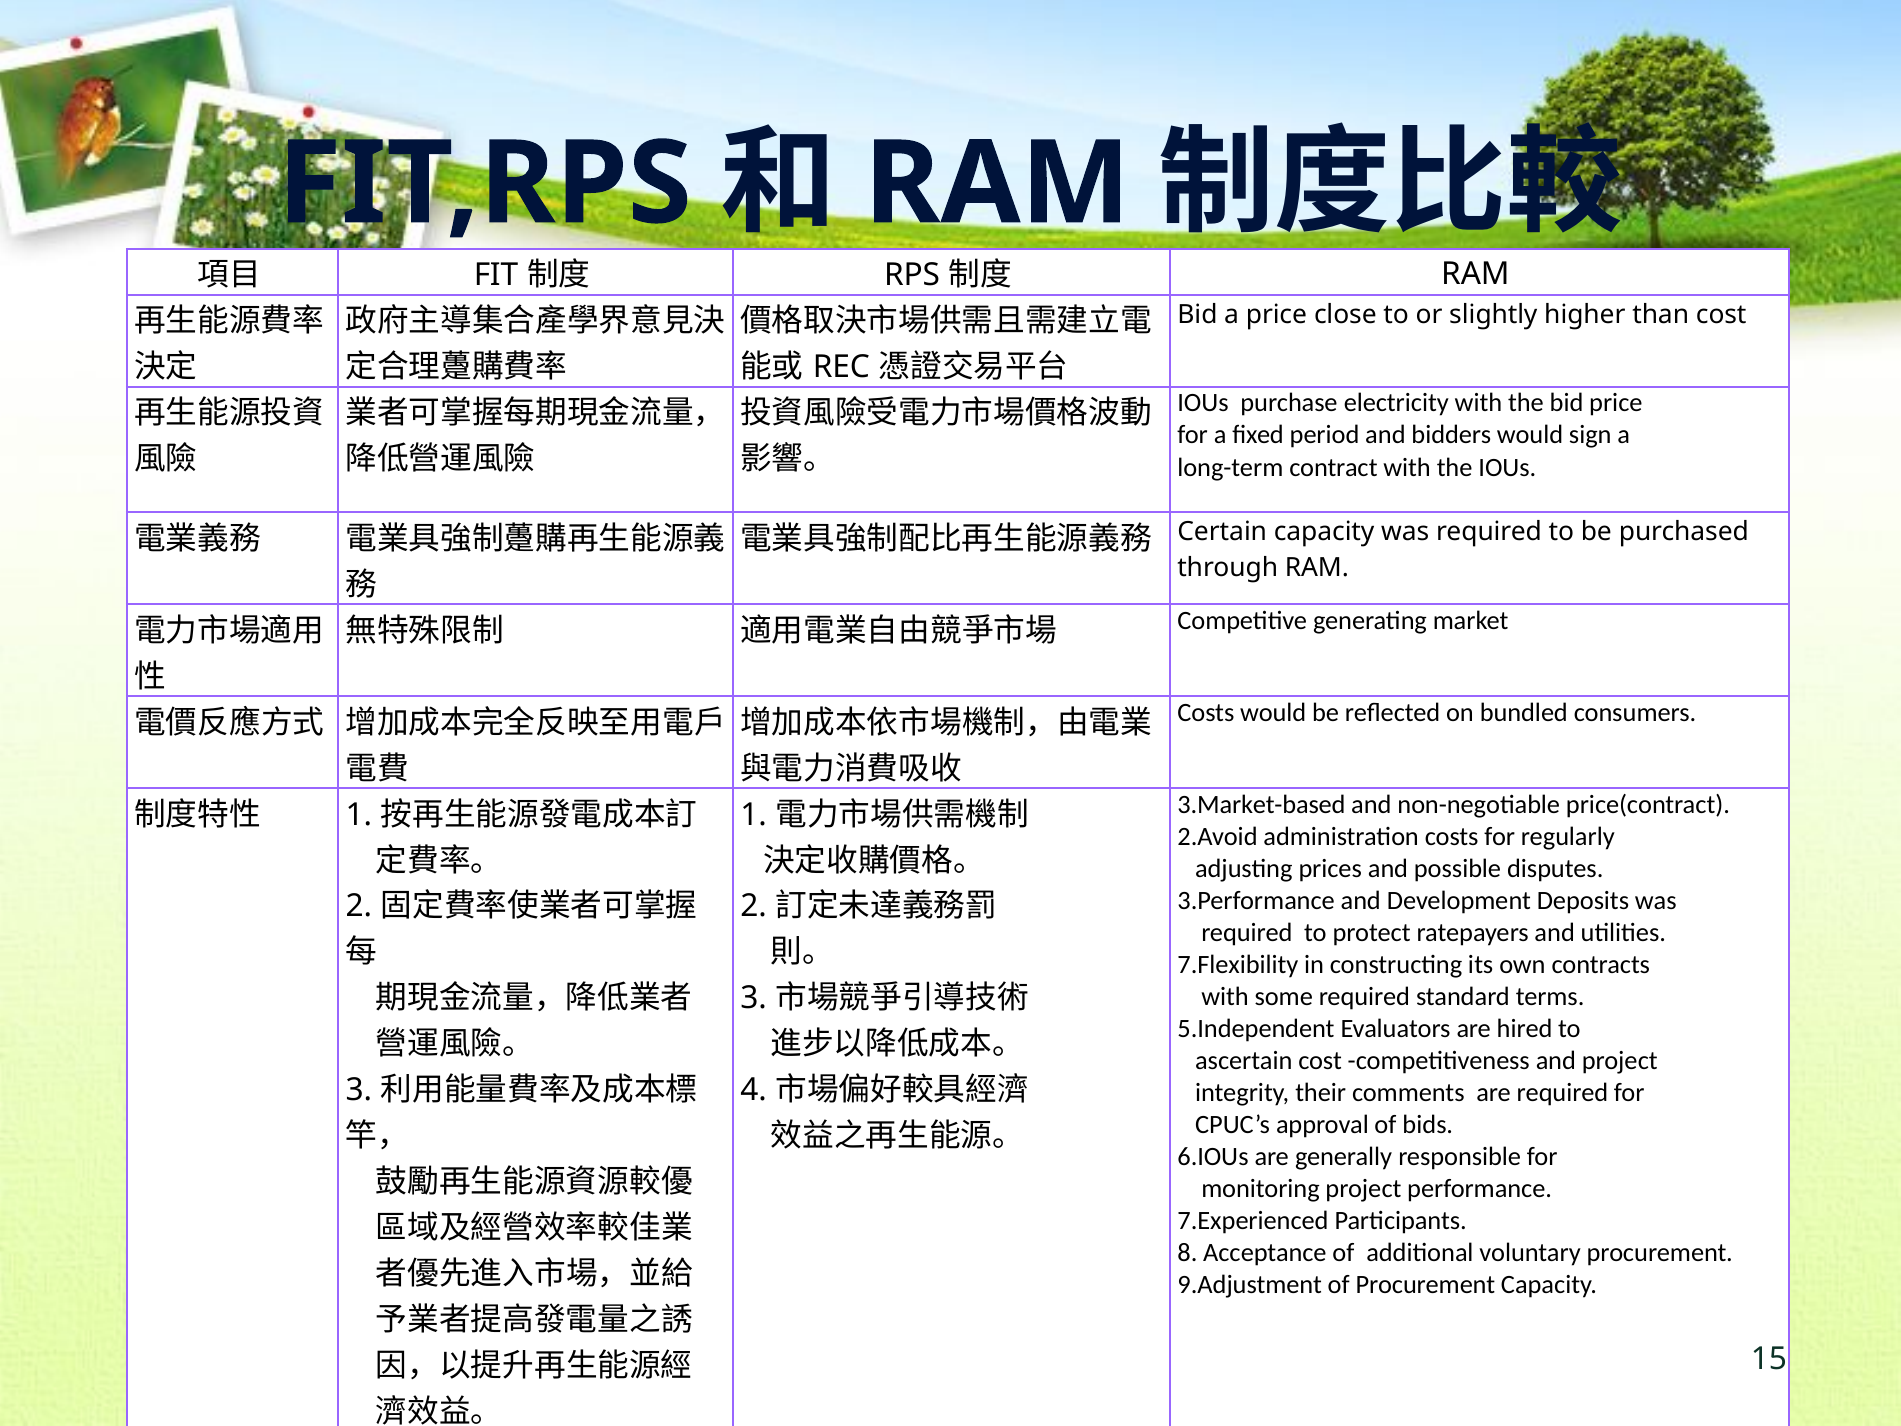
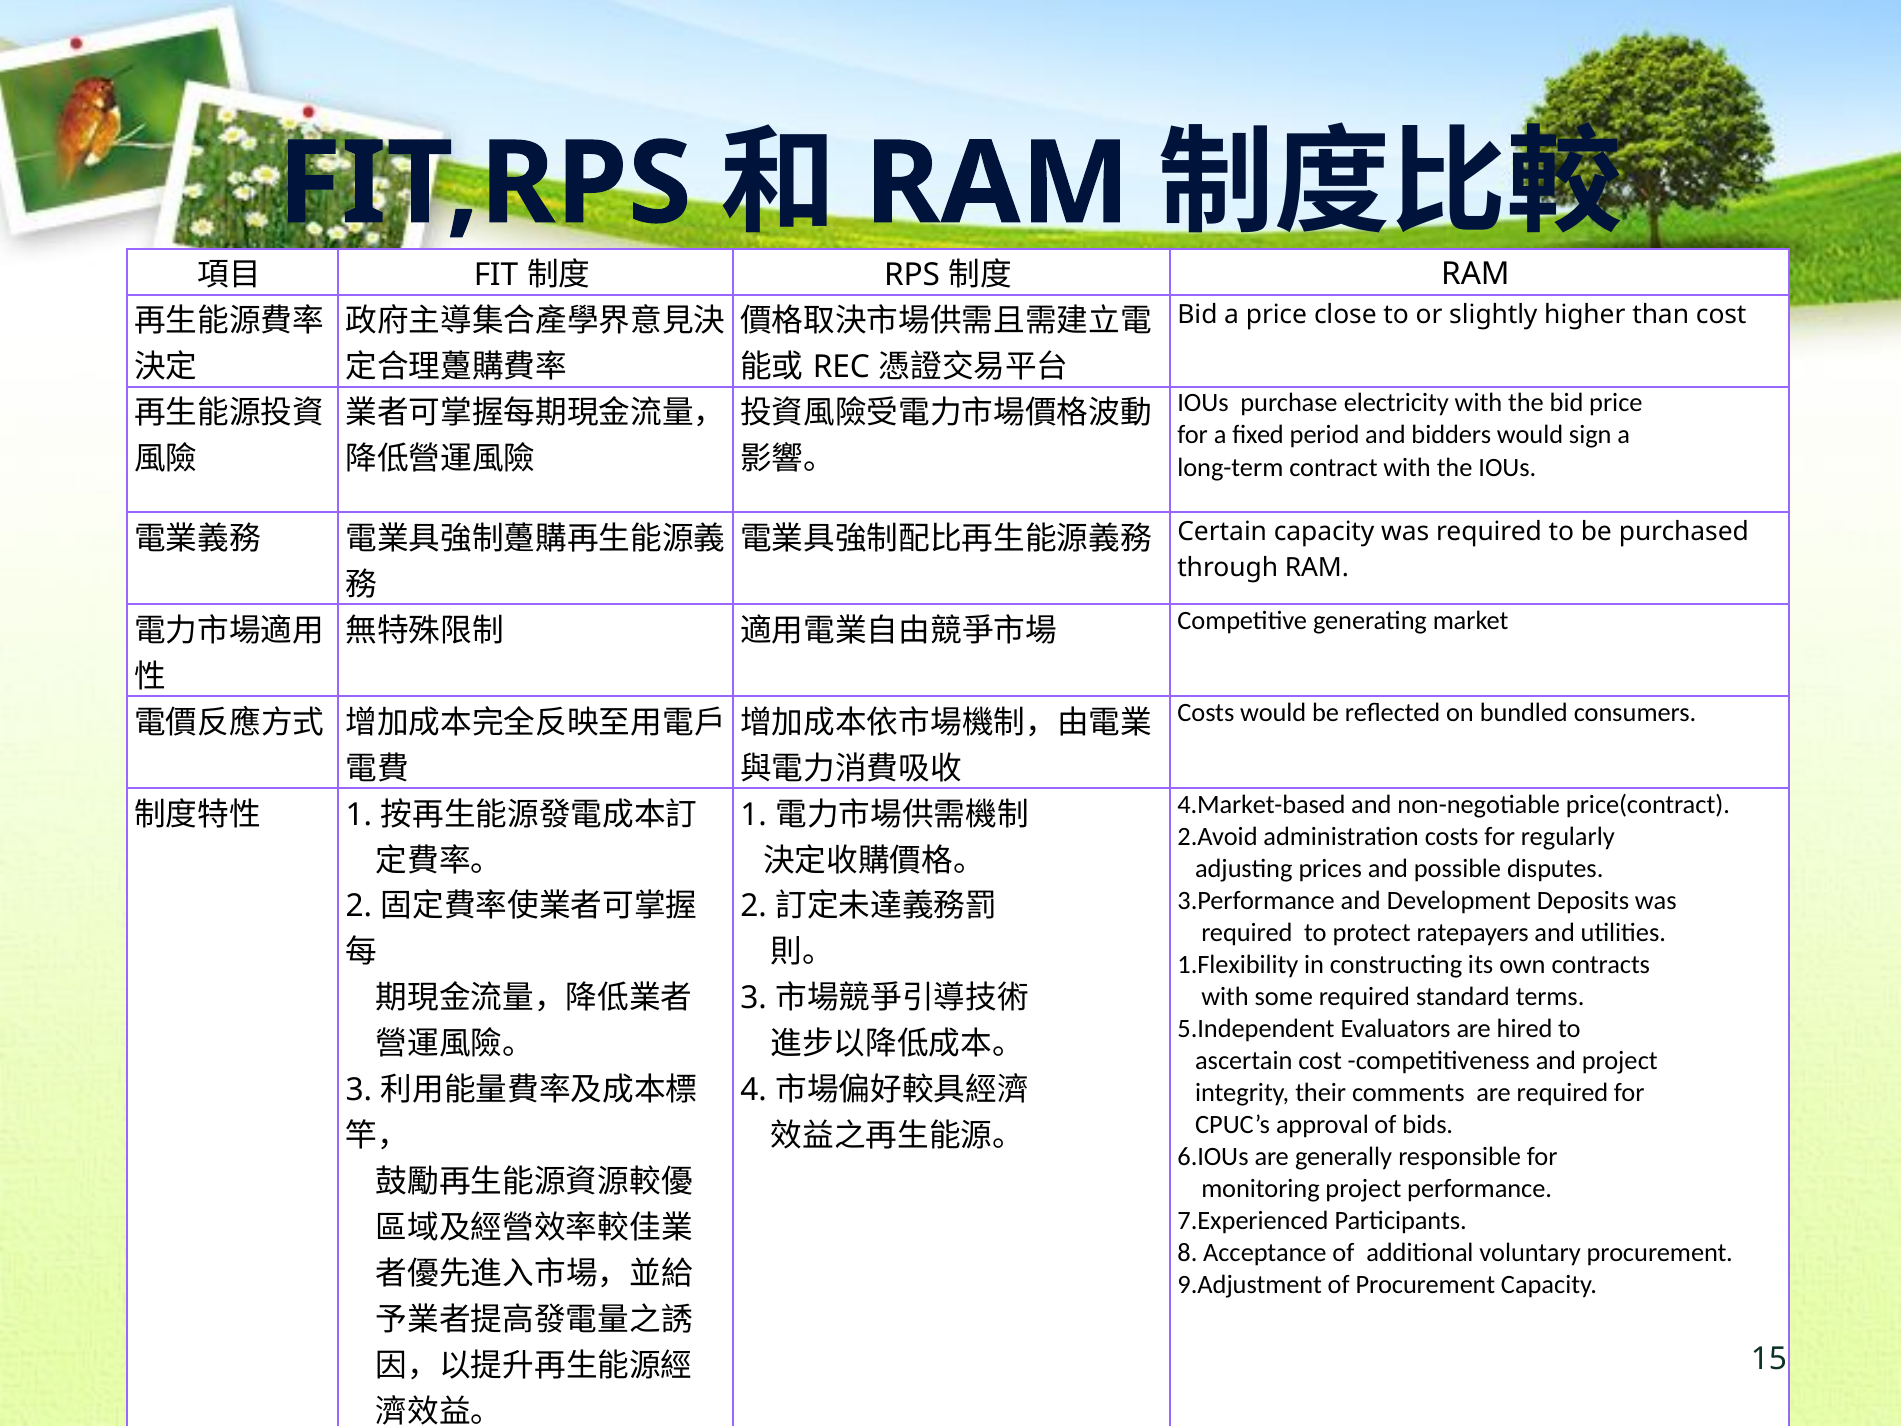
3.Market-based: 3.Market-based -> 4.Market-based (1262, 804)
7.Flexibility: 7.Flexibility -> 1.Flexibility (1238, 965)
